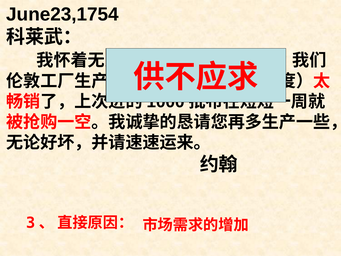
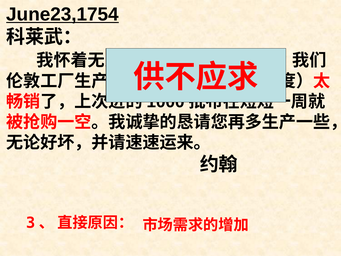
June23,1754 underline: none -> present (62, 14)
